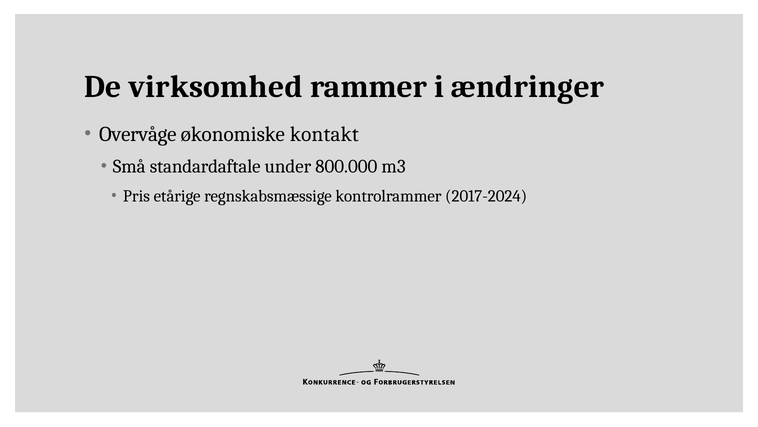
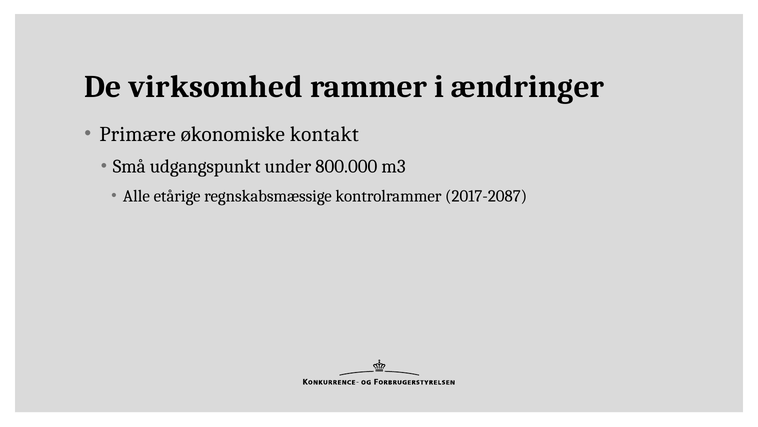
Overvåge: Overvåge -> Primære (138, 134)
standardaftale: standardaftale -> udgangspunkt (205, 166)
Pris: Pris -> Alle (136, 196)
2017-2024: 2017-2024 -> 2017-2087 (486, 196)
